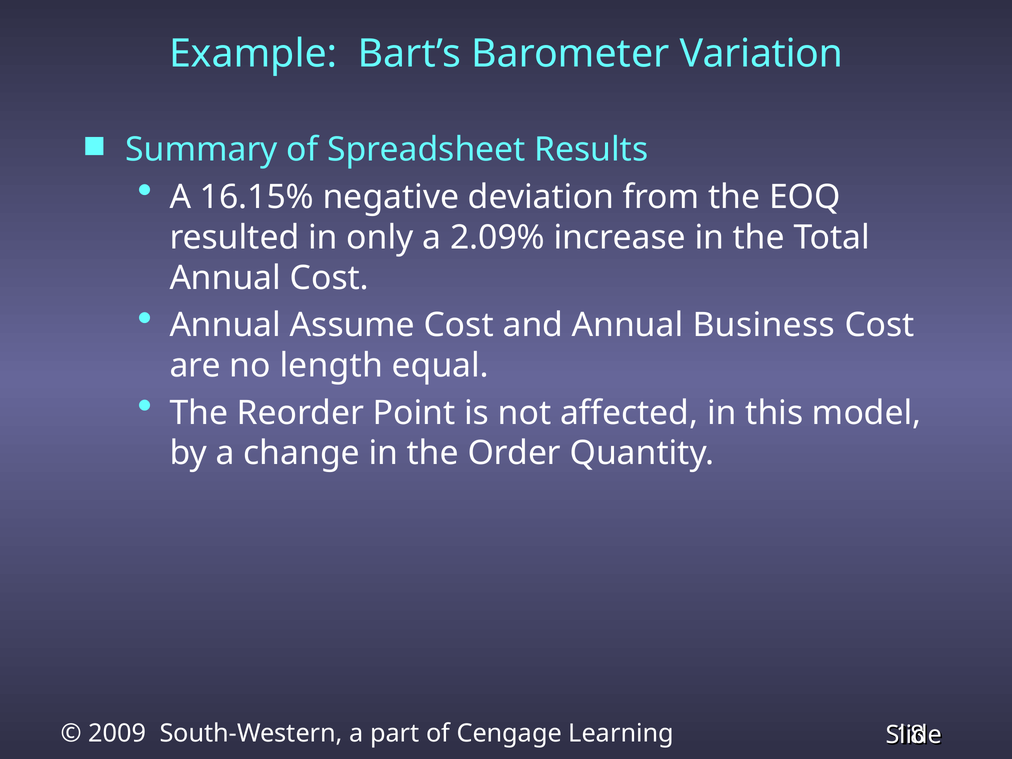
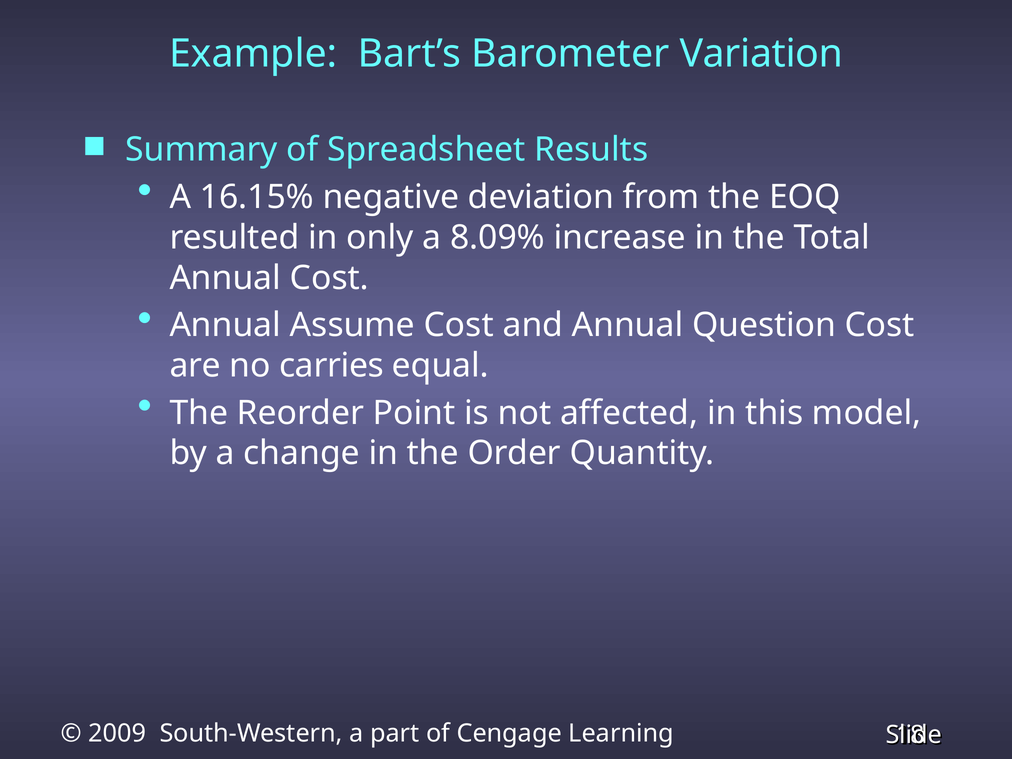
2.09%: 2.09% -> 8.09% (498, 237)
Business: Business -> Question (764, 325)
length: length -> carries (331, 366)
